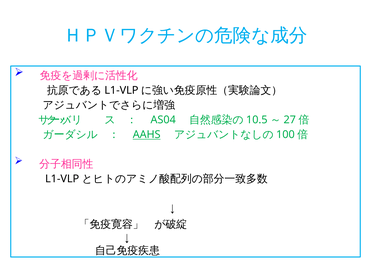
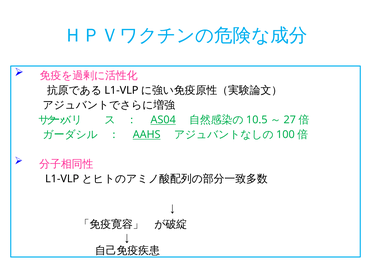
AS04 underline: none -> present (163, 120)
